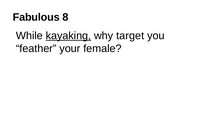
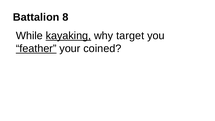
Fabulous: Fabulous -> Battalion (36, 17)
feather underline: none -> present (36, 49)
female: female -> coined (102, 49)
